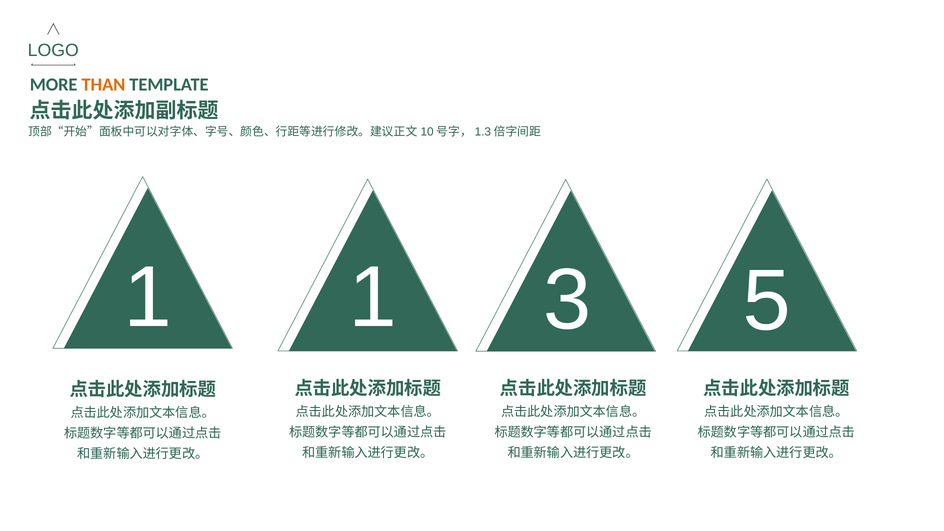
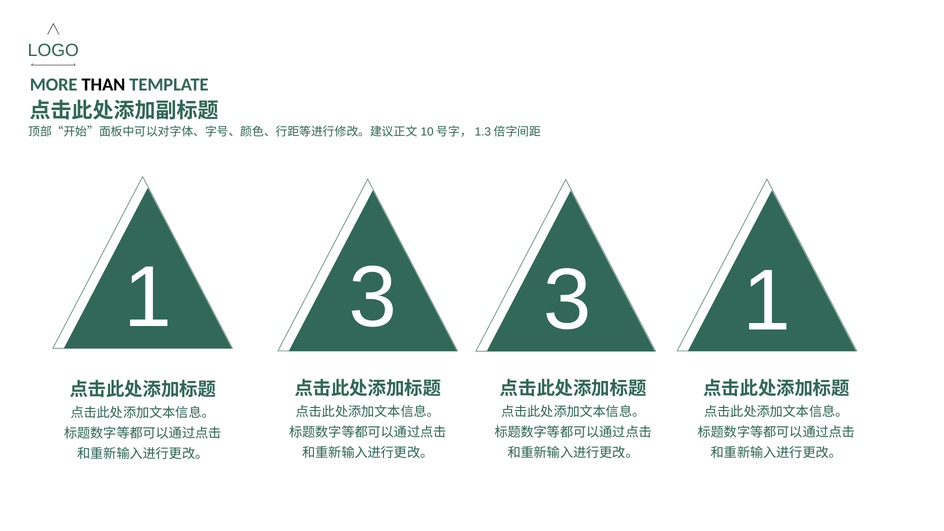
THAN colour: orange -> black (103, 85)
1 1: 1 -> 3 (373, 298)
3 5: 5 -> 1 (767, 301)
